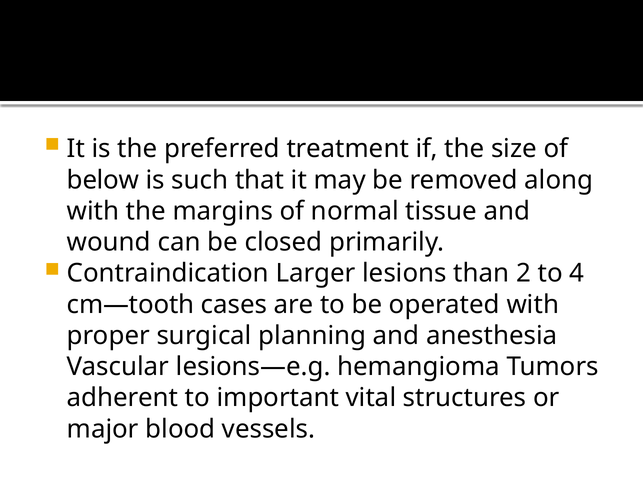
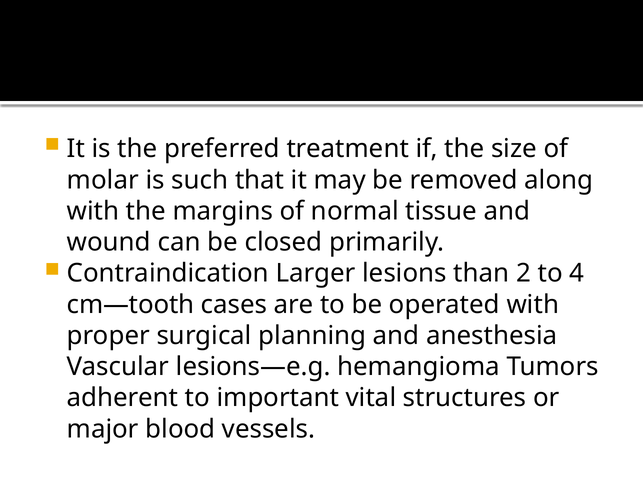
below: below -> molar (103, 180)
